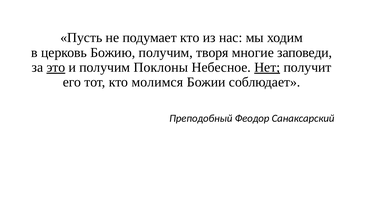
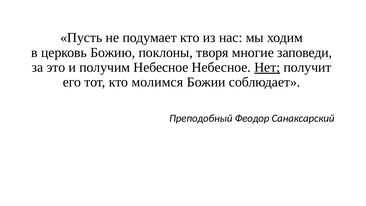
Божию получим: получим -> поклоны (166, 52)
это underline: present -> none (56, 67)
получим Поклоны: Поклоны -> Небесное (161, 67)
